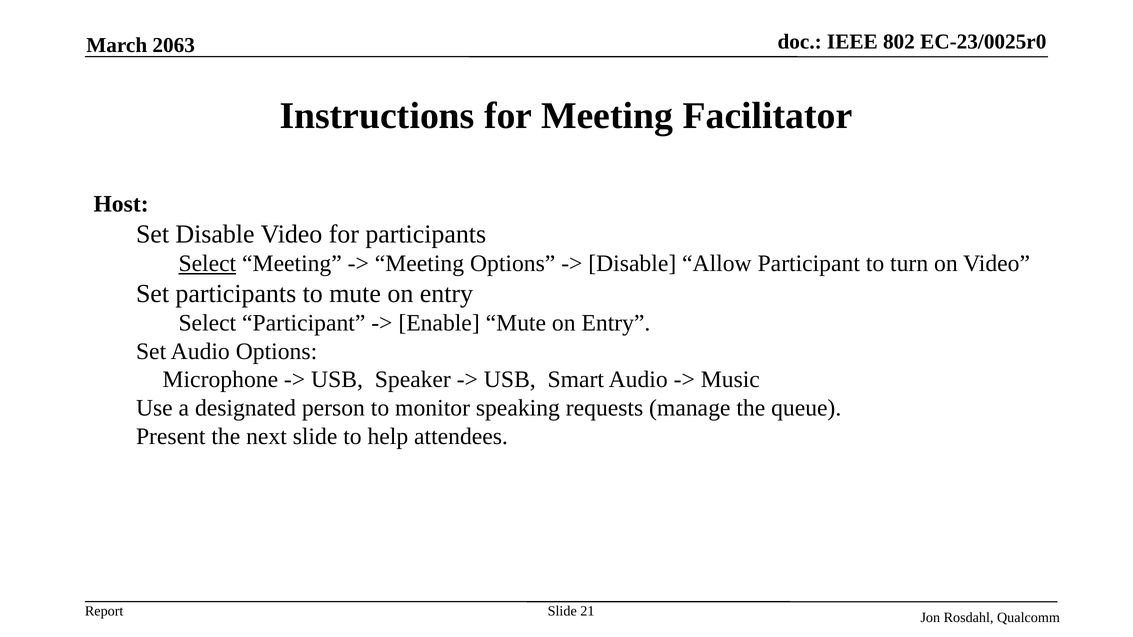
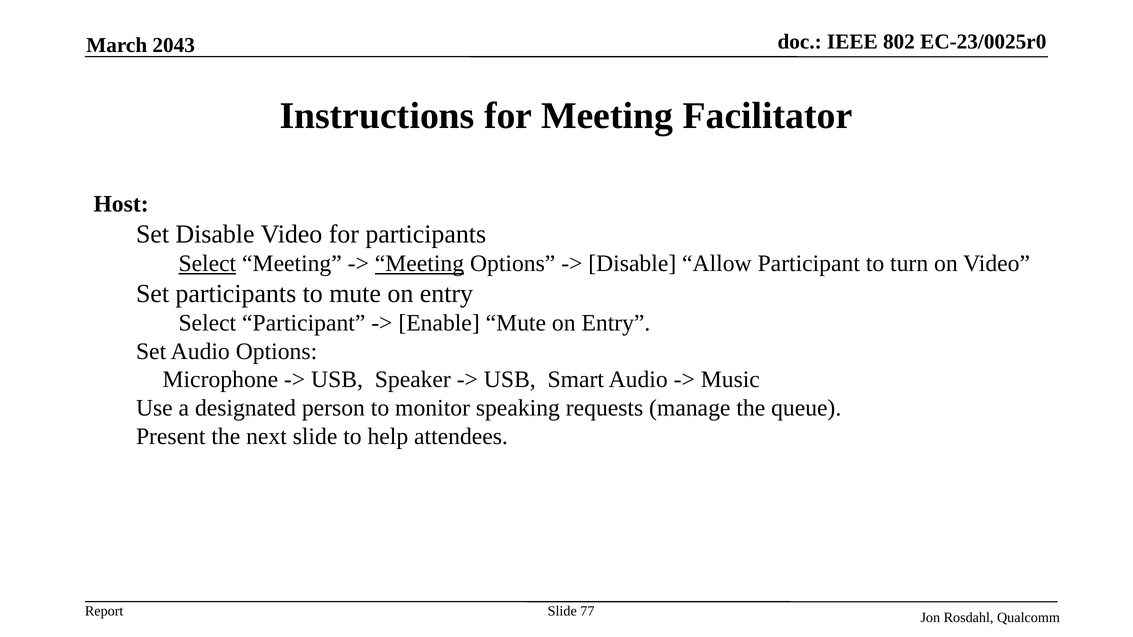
2063: 2063 -> 2043 (174, 45)
Meeting underline: none -> present (419, 264)
21: 21 -> 77 (587, 611)
